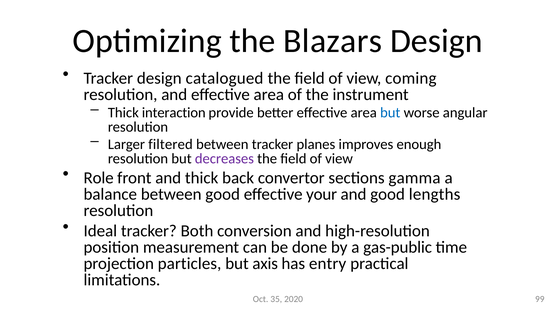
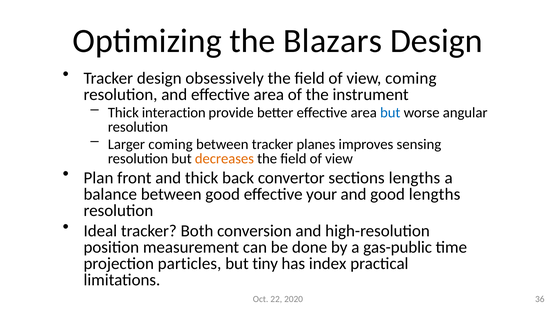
catalogued: catalogued -> obsessively (225, 78)
Larger filtered: filtered -> coming (171, 144)
enough: enough -> sensing (419, 144)
decreases colour: purple -> orange (224, 158)
Role: Role -> Plan (98, 178)
sections gamma: gamma -> lengths (414, 178)
axis: axis -> tiny (265, 263)
entry: entry -> index (328, 263)
35: 35 -> 22 (276, 299)
99: 99 -> 36 (540, 299)
